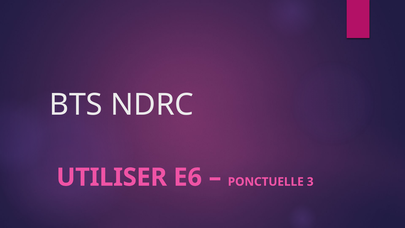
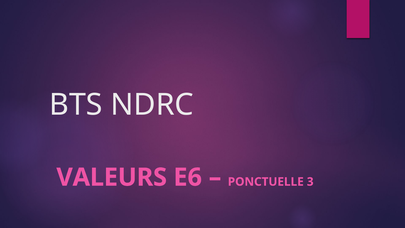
UTILISER: UTILISER -> VALEURS (112, 177)
